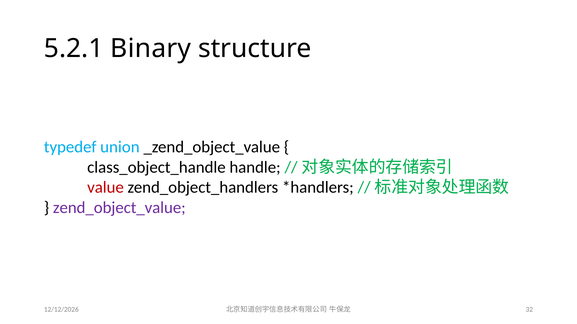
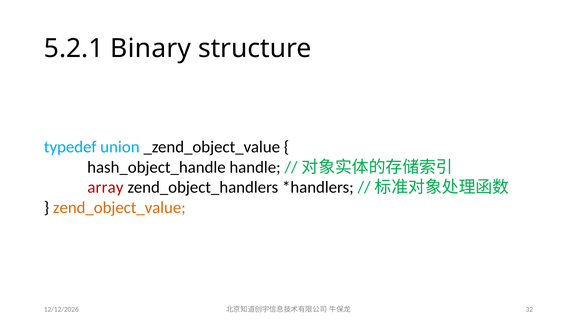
class_object_handle: class_object_handle -> hash_object_handle (156, 167)
value: value -> array (105, 188)
zend_object_value colour: purple -> orange (119, 208)
